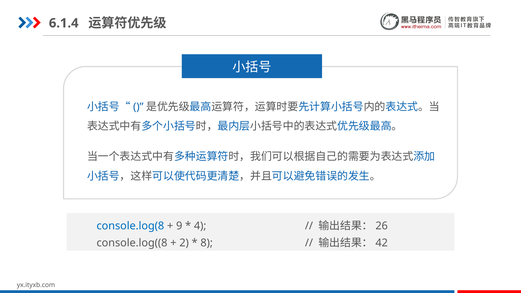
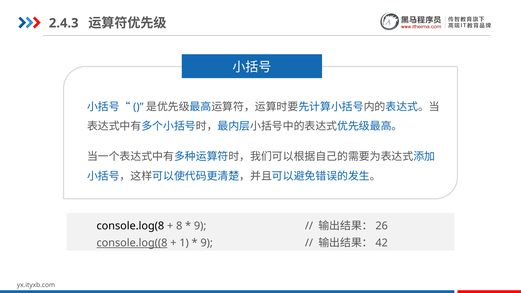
6.1.4: 6.1.4 -> 2.4.3 (64, 23)
console.log(8 colour: blue -> black (130, 226)
9: 9 -> 8 (179, 226)
4: 4 -> 9 (200, 226)
console.log((8 underline: none -> present (132, 243)
2: 2 -> 1 (184, 243)
8: 8 -> 9 (207, 243)
